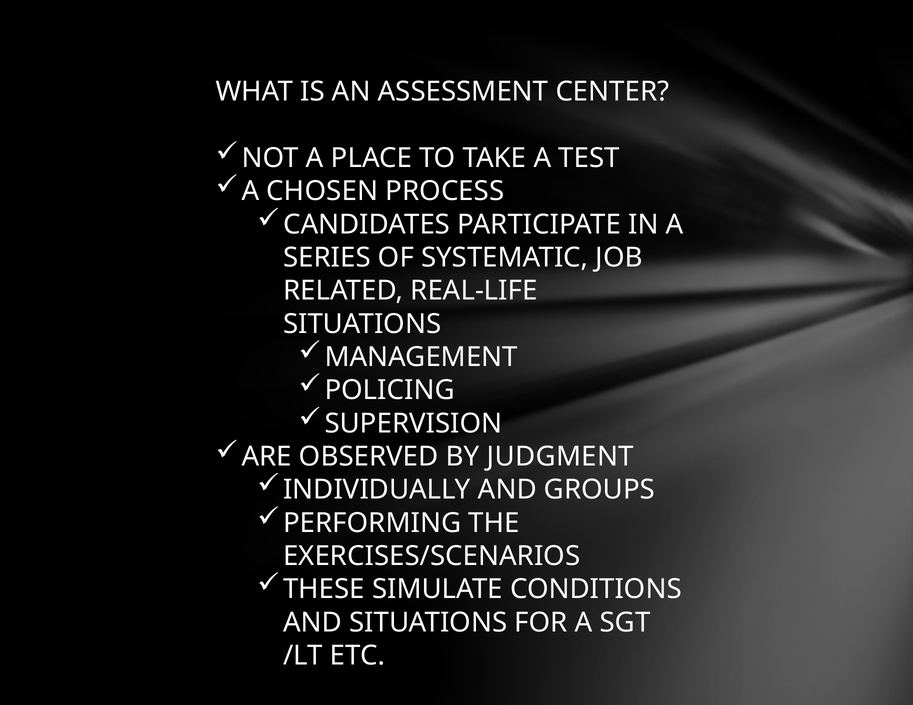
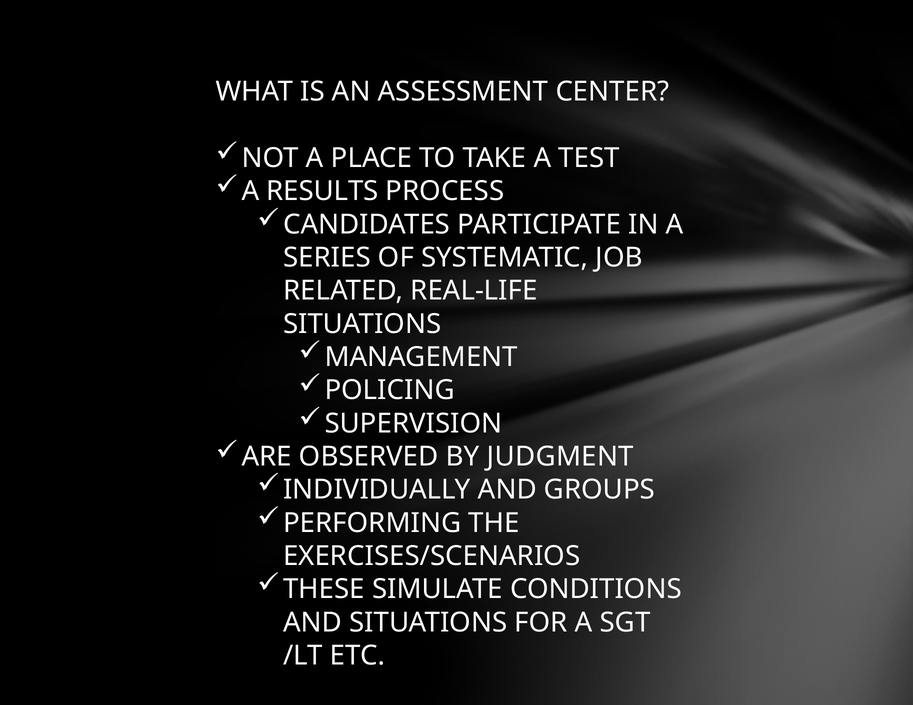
CHOSEN: CHOSEN -> RESULTS (322, 191)
